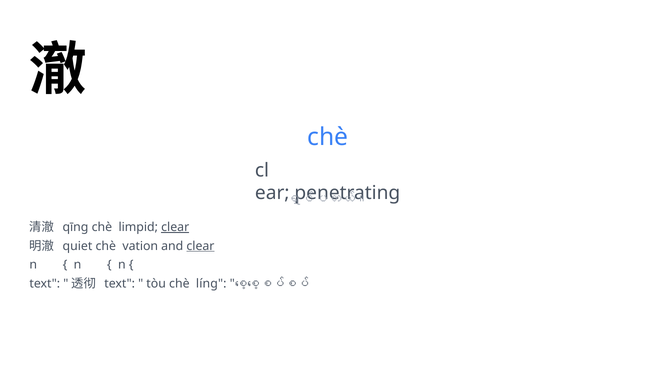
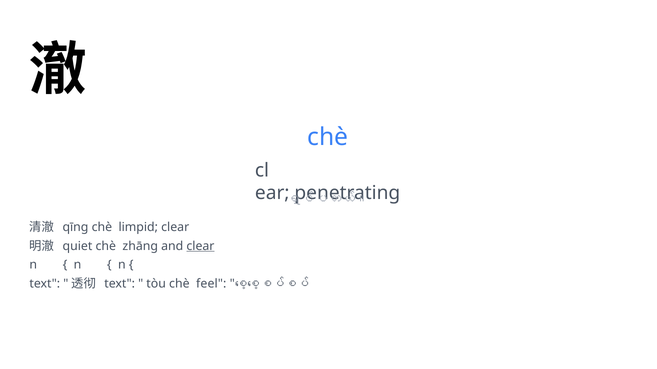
clear underline: present -> none (175, 227)
vation: vation -> zhāng (140, 246)
líng: líng -> feel (211, 284)
